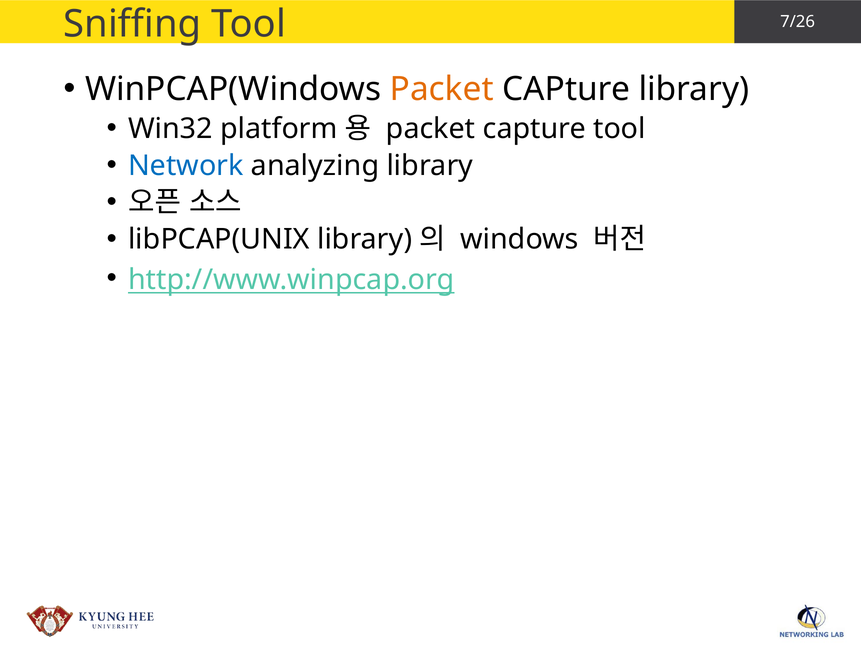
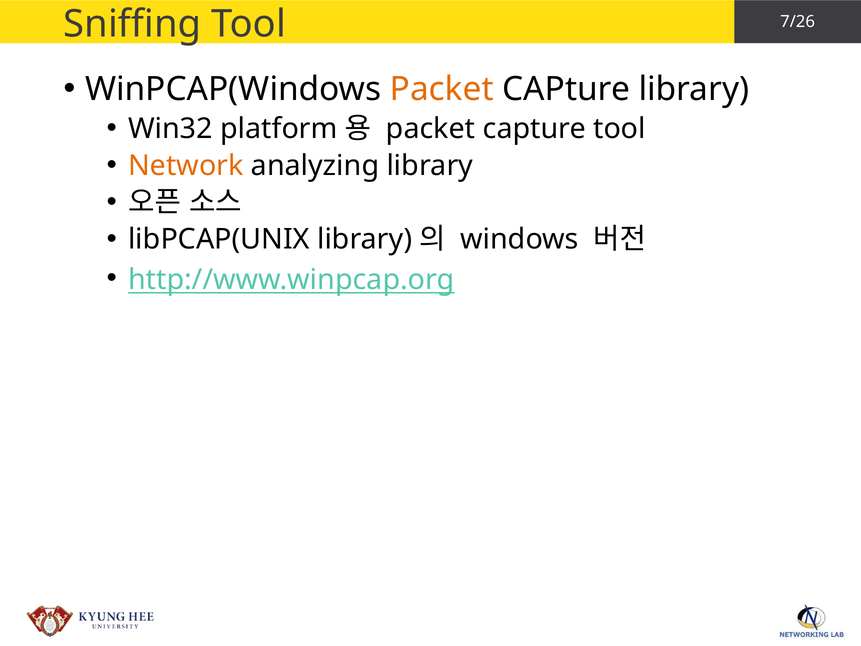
Network colour: blue -> orange (186, 165)
